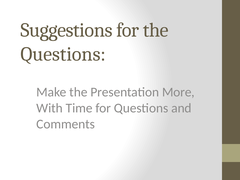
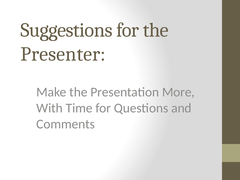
Questions: Questions -> Presenter (63, 54)
